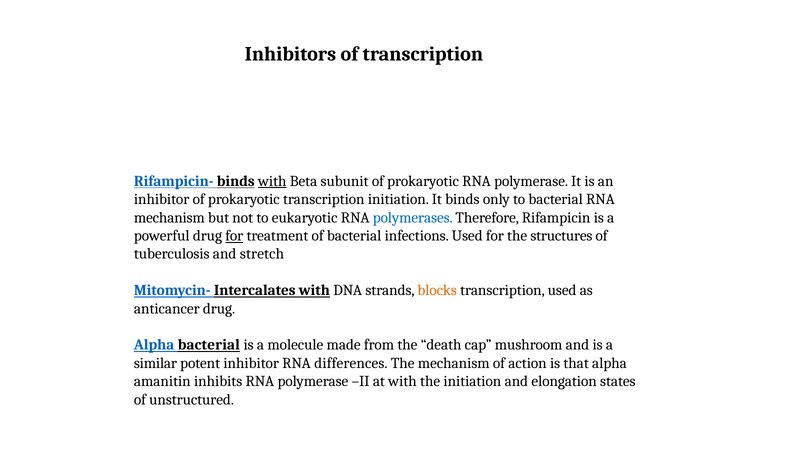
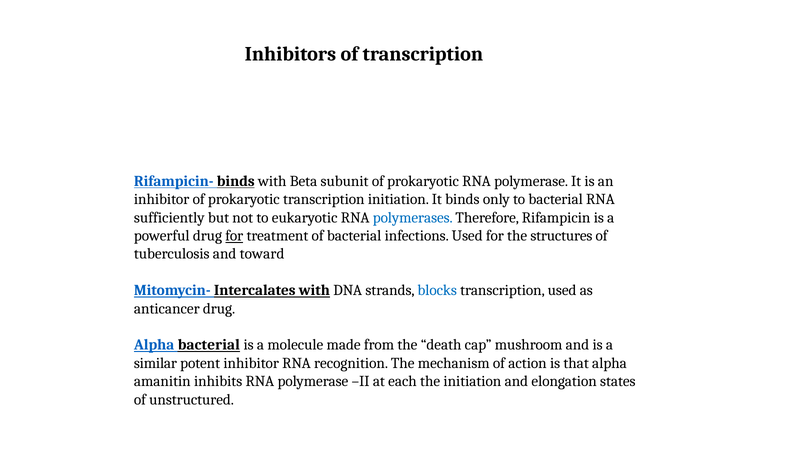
with underline: present -> none (272, 181)
mechanism: mechanism -> sufficiently (169, 218)
stretch: stretch -> toward (262, 254)
blocks colour: orange -> blue (437, 290)
differences: differences -> recognition (351, 363)
at with: with -> each (403, 381)
